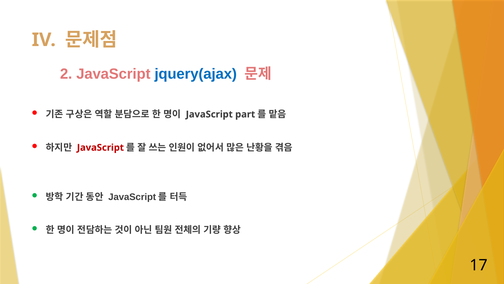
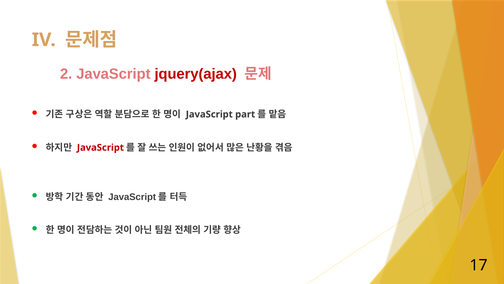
jquery(ajax colour: blue -> red (196, 74)
